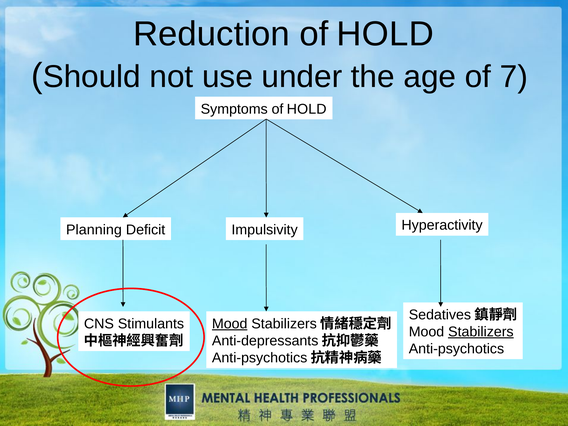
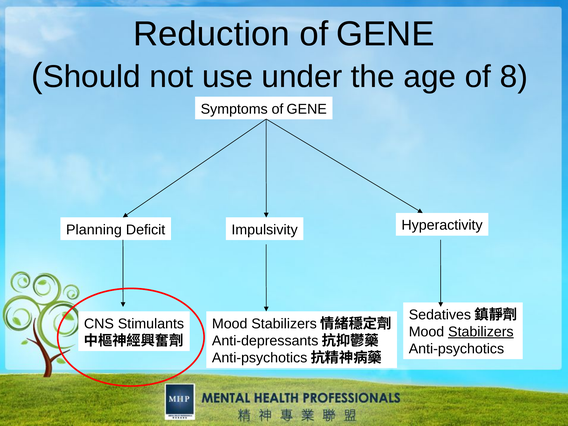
HOLD: HOLD -> GENE (385, 34)
7: 7 -> 8 (514, 77)
Symptoms of HOLD: HOLD -> GENE (307, 109)
Mood underline: present -> none (230, 324)
